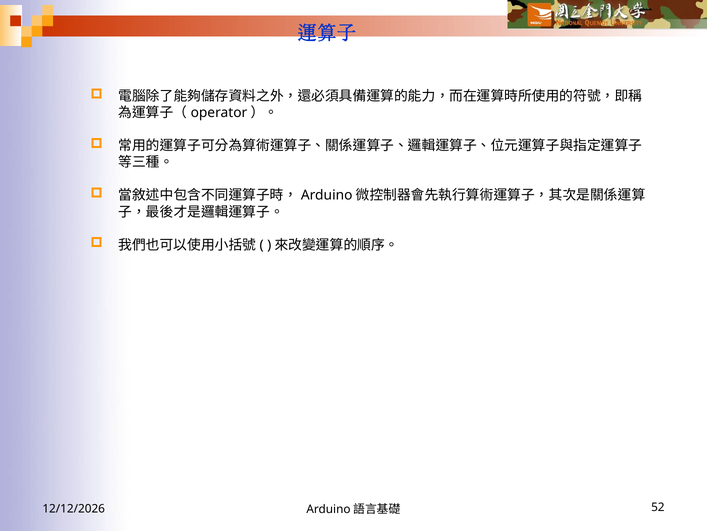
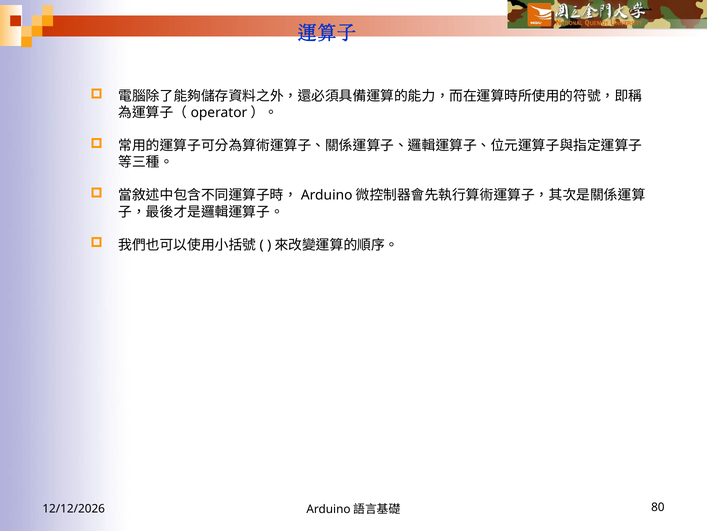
52: 52 -> 80 (658, 507)
